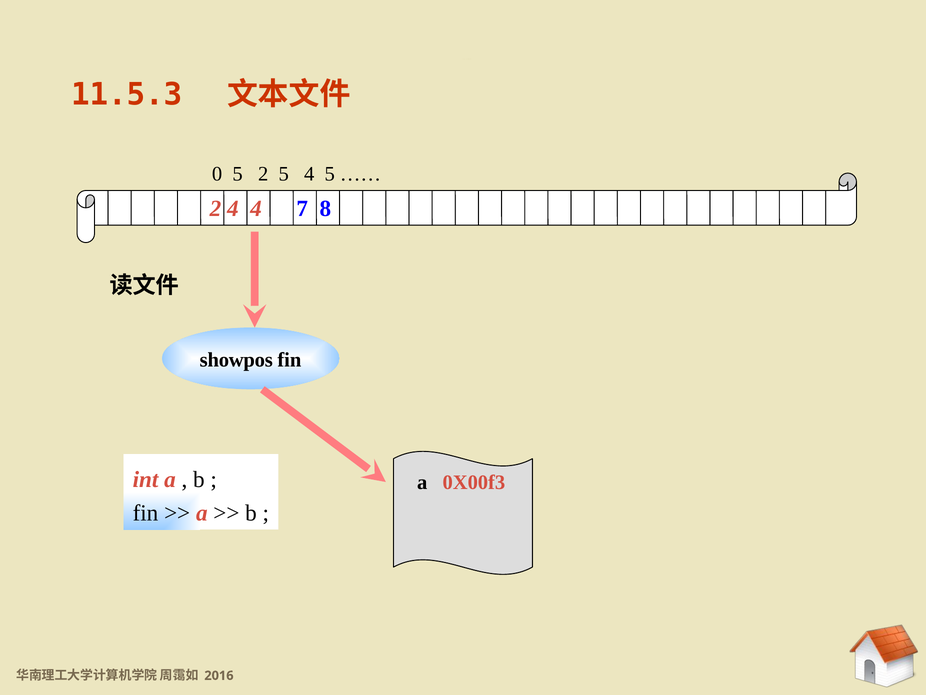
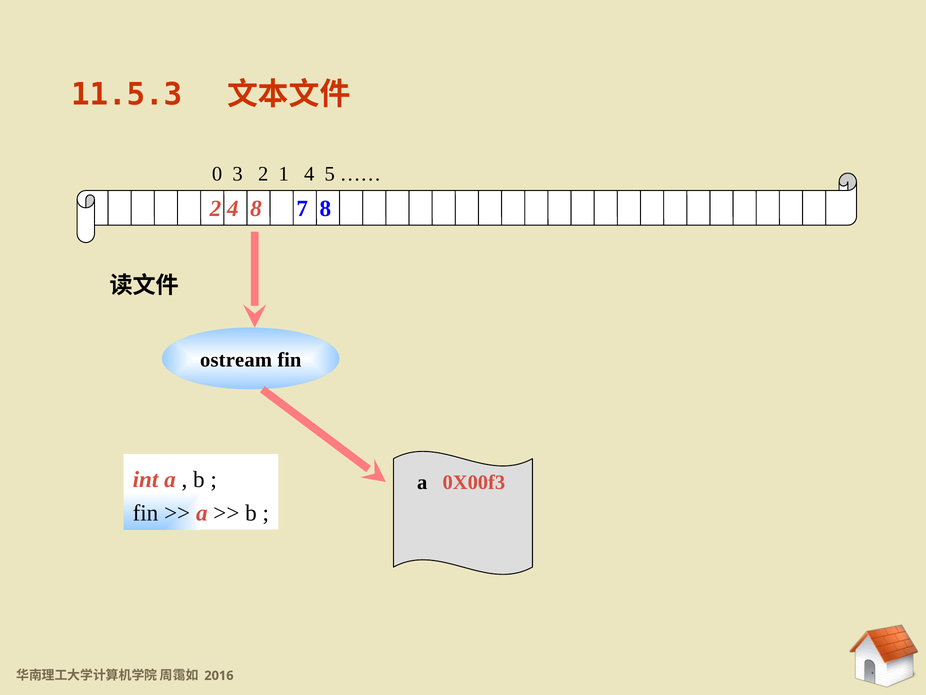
0 5: 5 -> 3 (238, 174)
2 5: 5 -> 1 (284, 174)
4 4: 4 -> 8 (256, 209)
showpos: showpos -> ostream (236, 360)
